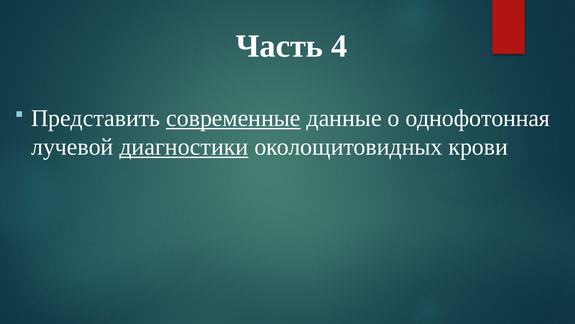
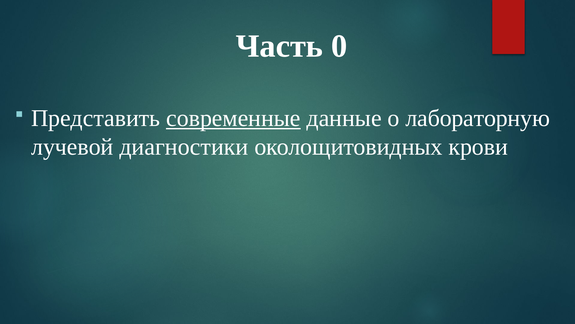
4: 4 -> 0 (339, 46)
однофотонная: однофотонная -> лабораторную (478, 118)
диагностики underline: present -> none (184, 147)
